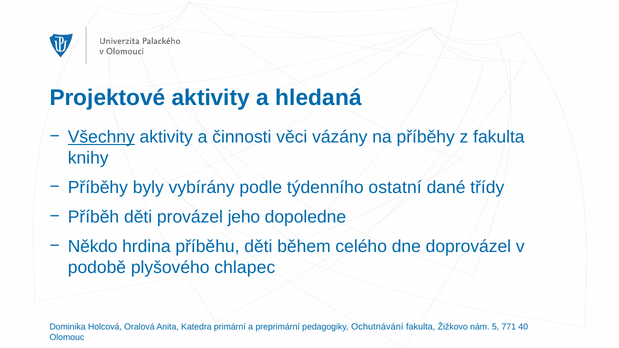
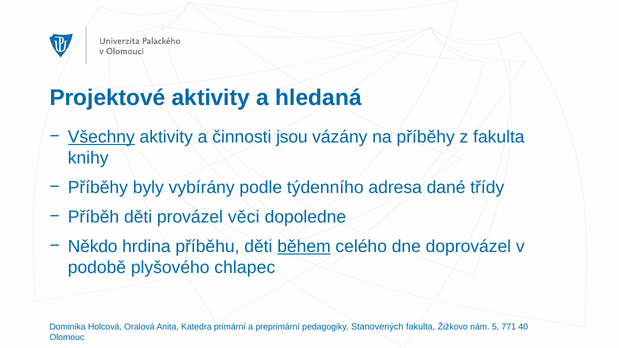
věci: věci -> jsou (292, 137)
ostatní: ostatní -> adresa (395, 187)
jeho: jeho -> věci (244, 217)
během underline: none -> present (304, 247)
Ochutnávání: Ochutnávání -> Stanovených (377, 327)
